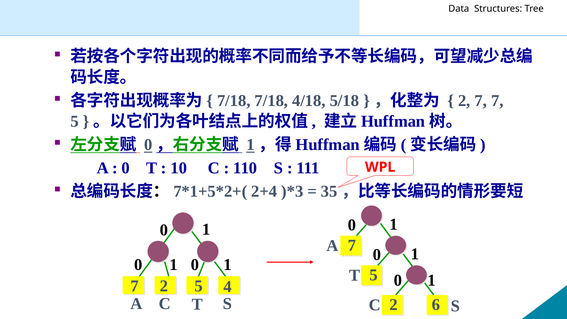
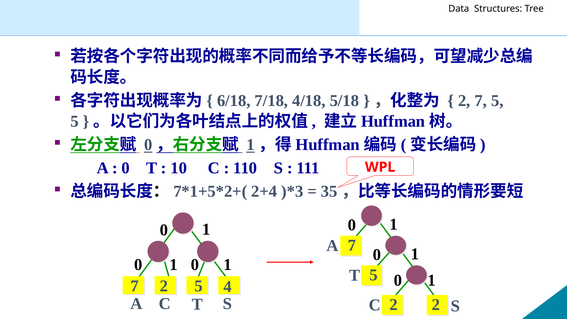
7/18: 7/18 -> 6/18 (234, 101)
7 7: 7 -> 5 (497, 101)
2 6: 6 -> 2 (436, 305)
